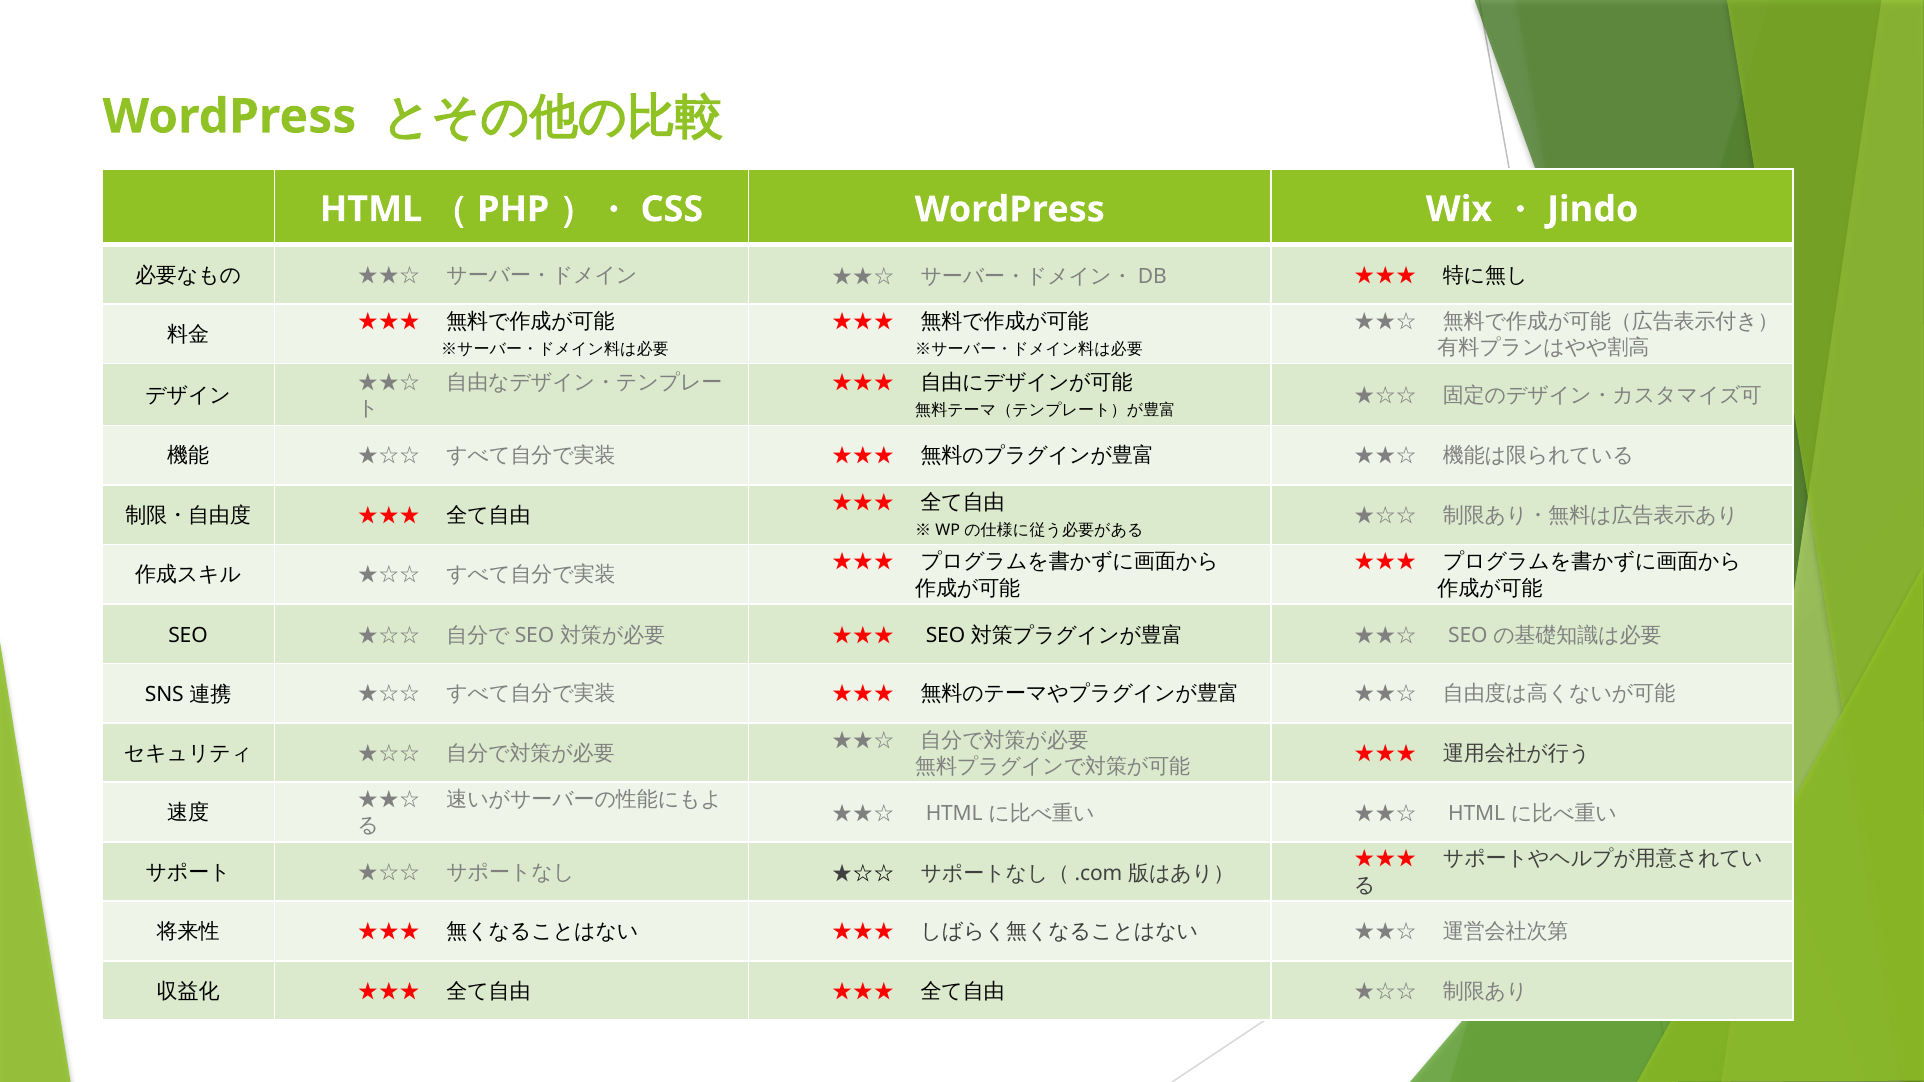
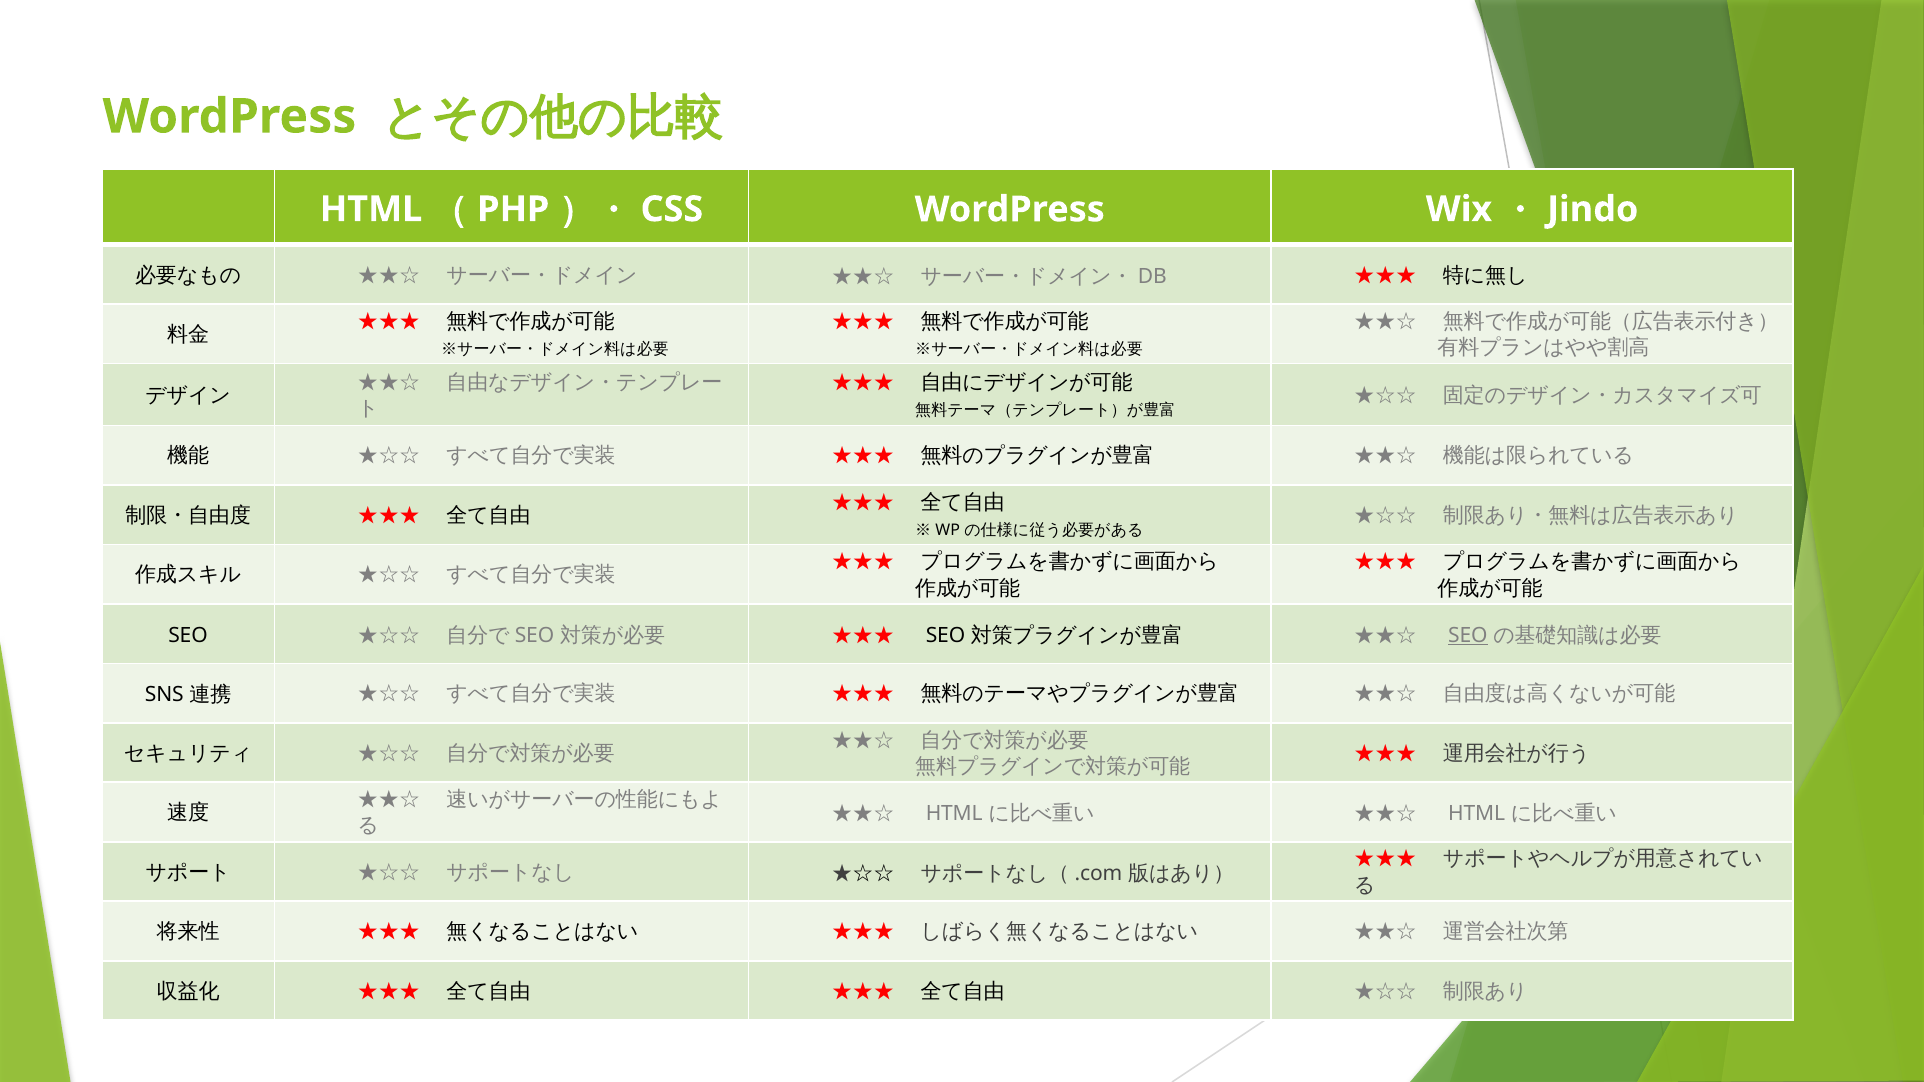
SEO underline: none -> present (1468, 636)
